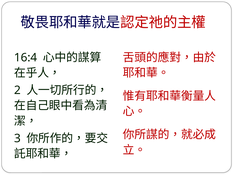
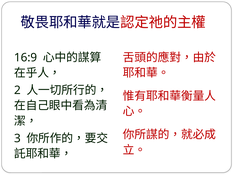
16:4: 16:4 -> 16:9 (26, 57)
